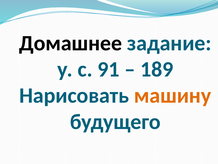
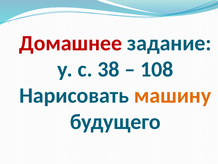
Домашнее colour: black -> red (71, 43)
91: 91 -> 38 (108, 69)
189: 189 -> 108 (157, 69)
